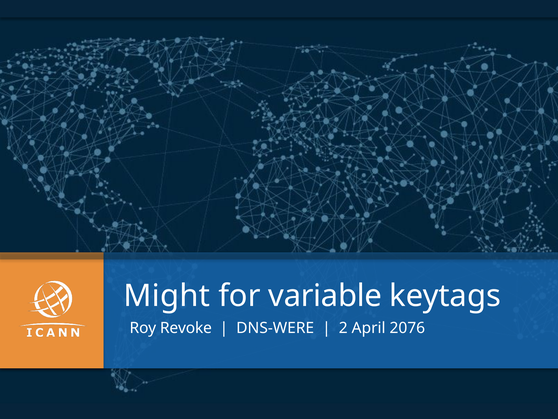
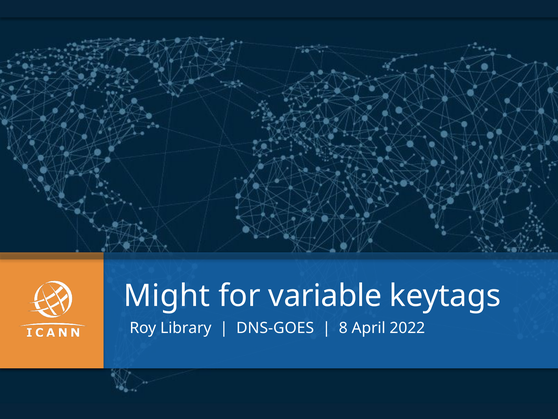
Revoke: Revoke -> Library (186, 328)
DNS-WERE: DNS-WERE -> DNS-GOES (275, 328)
2: 2 -> 8 (343, 328)
2076: 2076 -> 2022 (407, 328)
